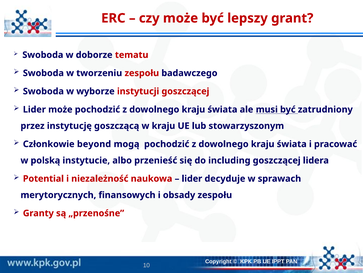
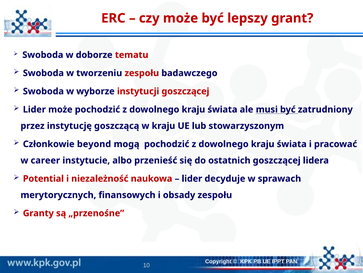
polską: polską -> career (45, 160)
including: including -> ostatnich (229, 160)
